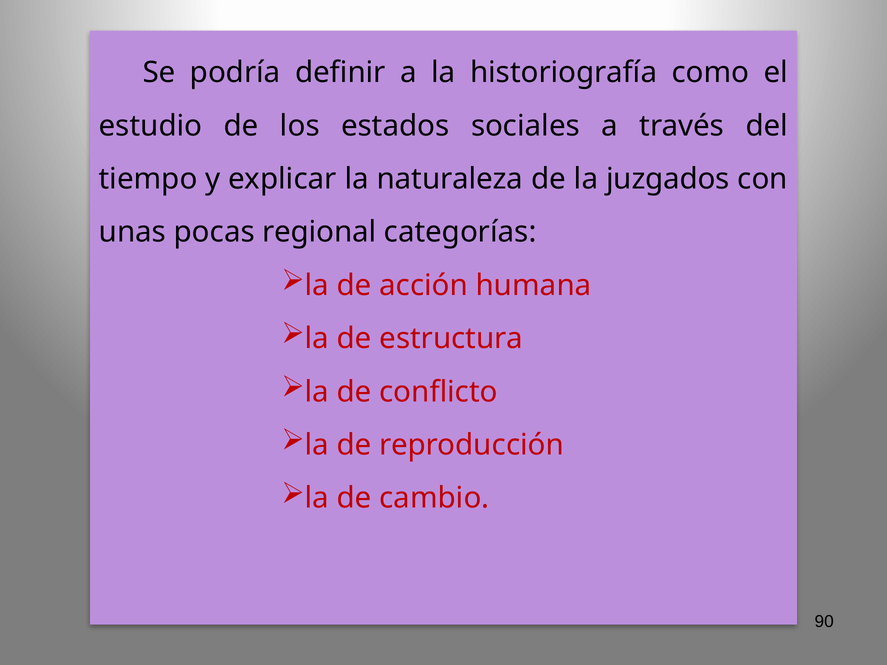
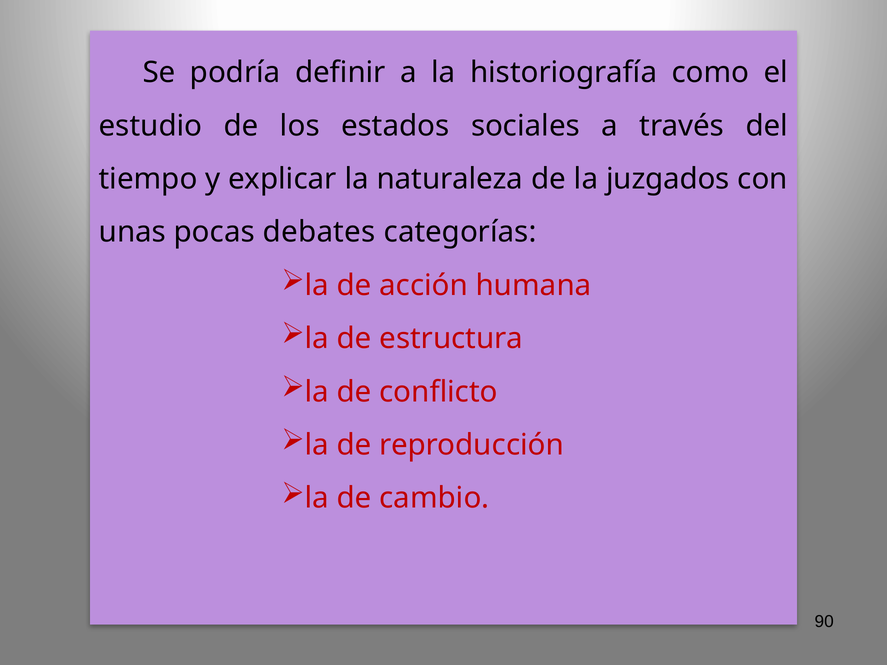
regional: regional -> debates (319, 232)
